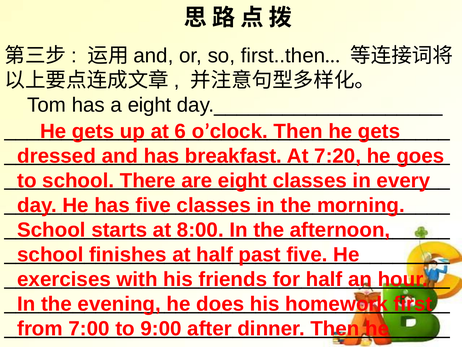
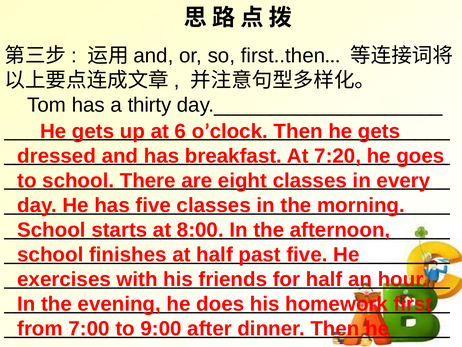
a eight: eight -> thirty (150, 105)
